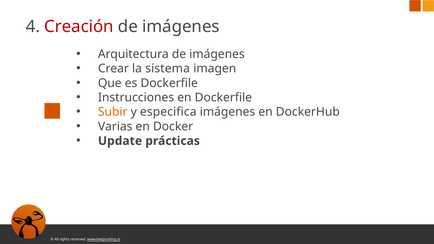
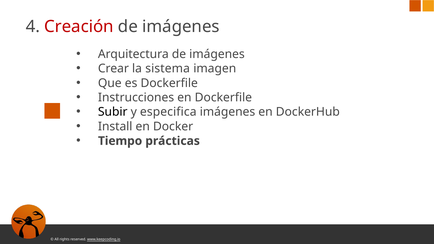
Subir colour: orange -> black (113, 112)
Varias: Varias -> Install (115, 127)
Update: Update -> Tiempo (120, 141)
